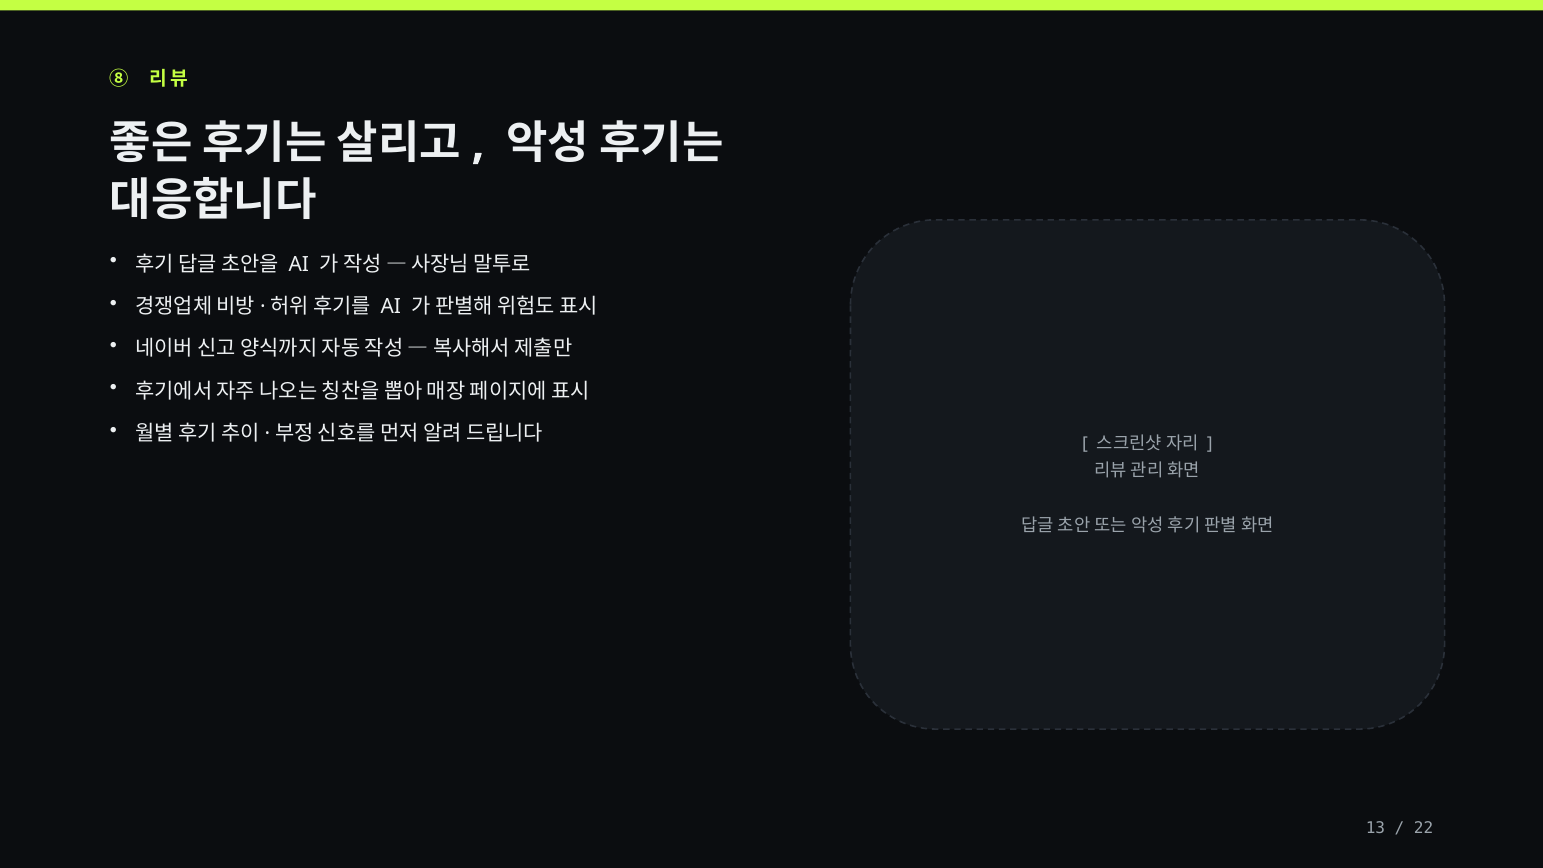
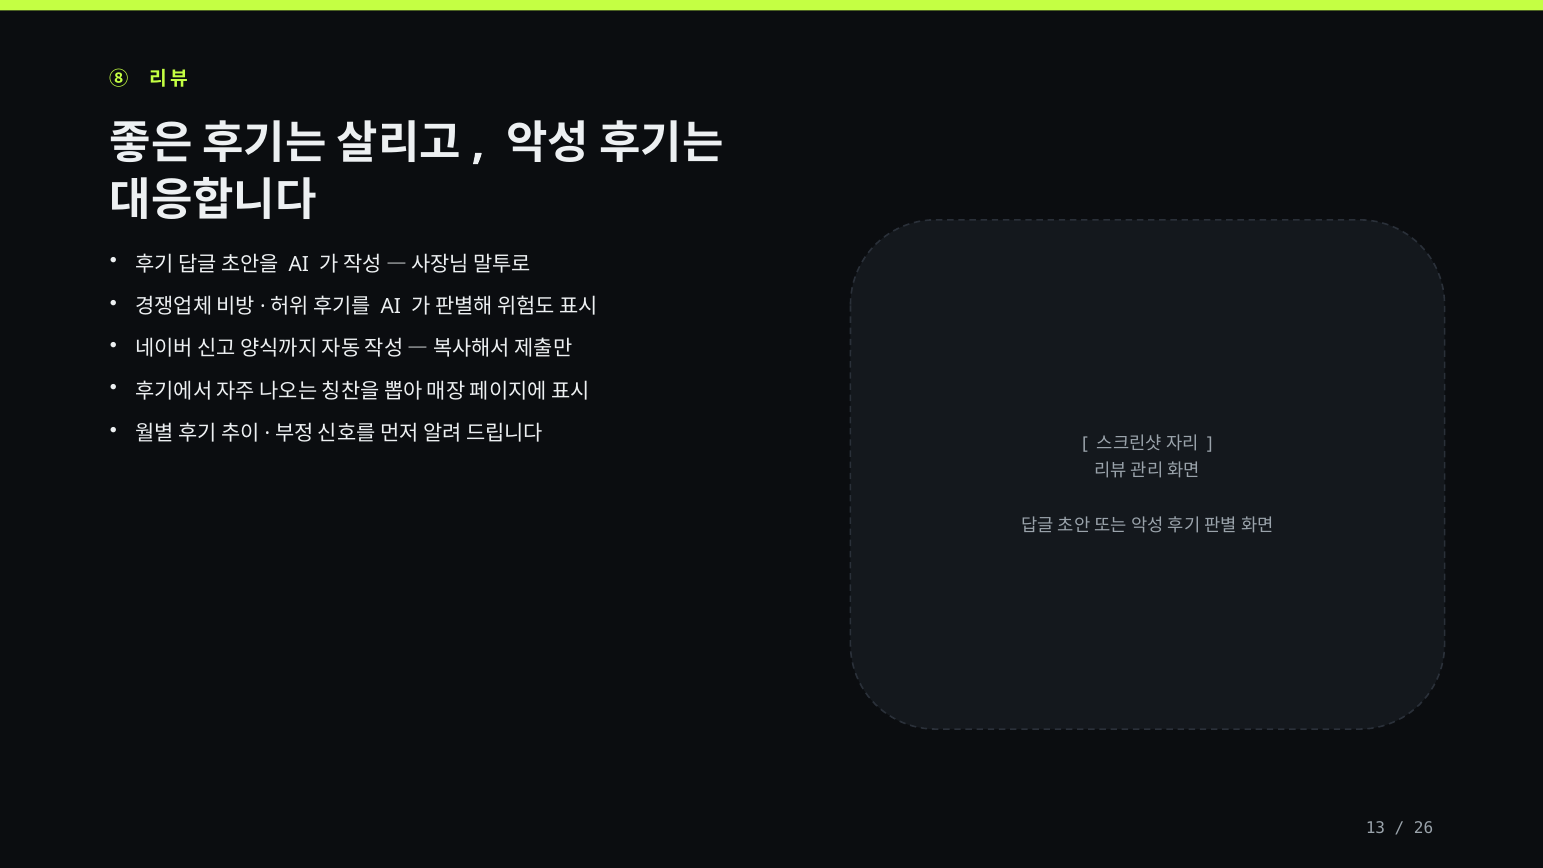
22: 22 -> 26 (1424, 829)
